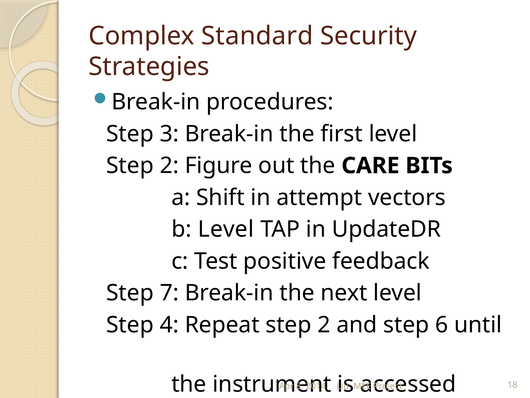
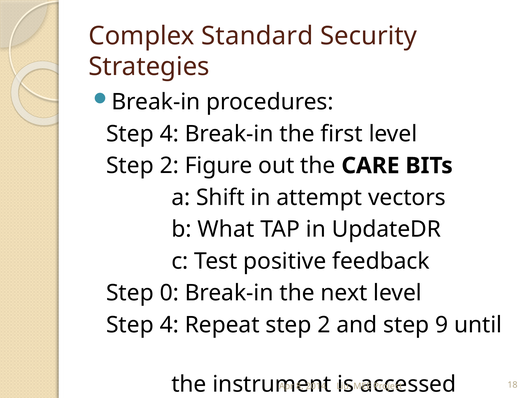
3: 3 -> 4 (169, 134)
b Level: Level -> What (226, 229)
7: 7 -> 0 (169, 293)
6: 6 -> 9 (442, 325)
